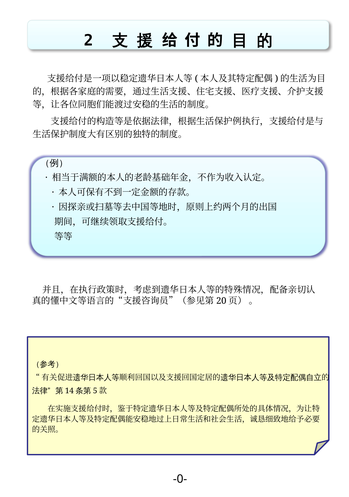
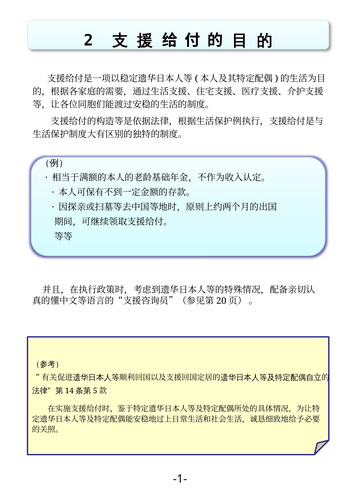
-0-: -0- -> -1- (180, 478)
